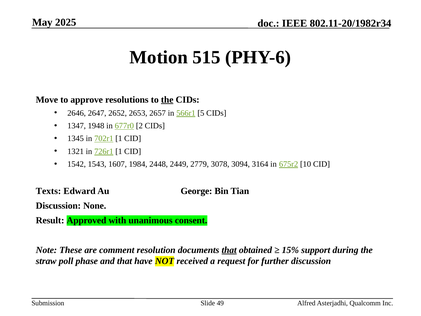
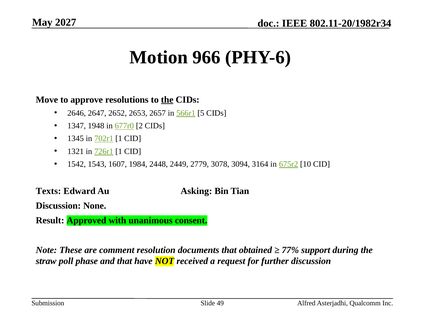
2025: 2025 -> 2027 (66, 22)
515: 515 -> 966 (207, 57)
George: George -> Asking (196, 191)
that underline: present -> none (229, 250)
15%: 15% -> 77% (290, 250)
